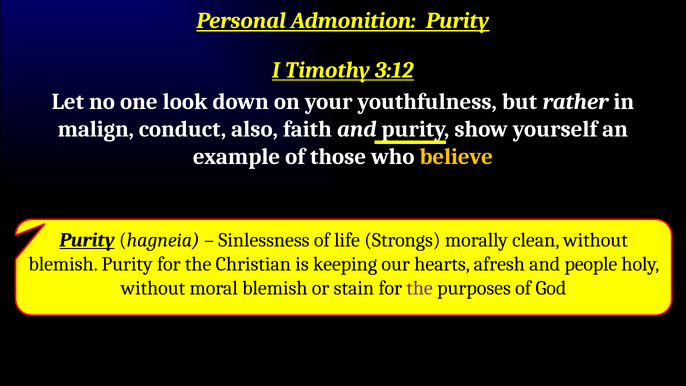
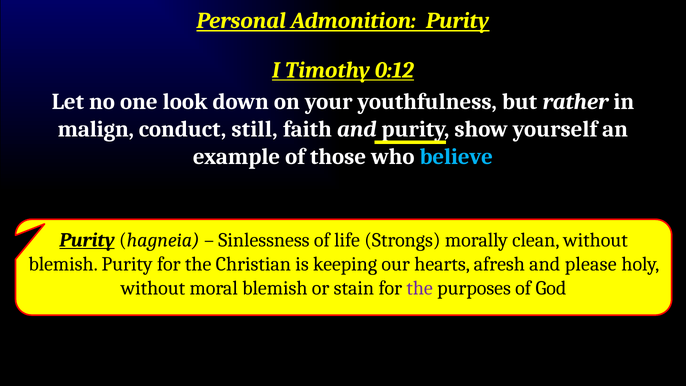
3:12: 3:12 -> 0:12 (394, 70)
also: also -> still (254, 129)
believe colour: yellow -> light blue (456, 157)
people: people -> please (591, 264)
